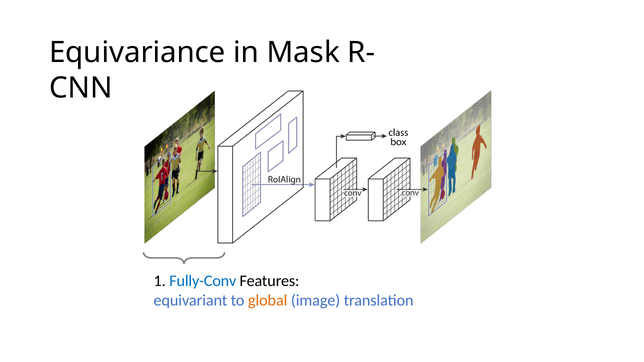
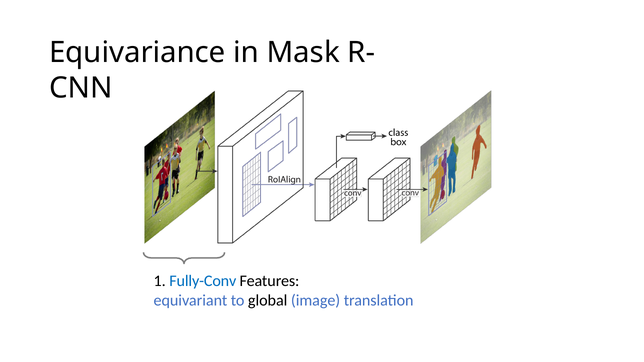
global colour: orange -> black (268, 300)
